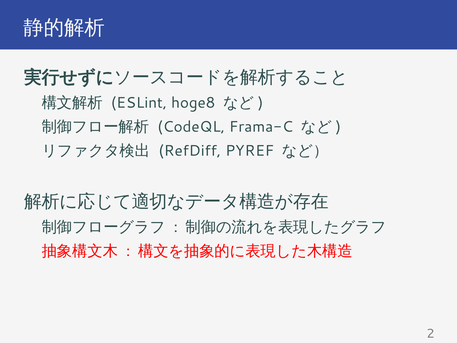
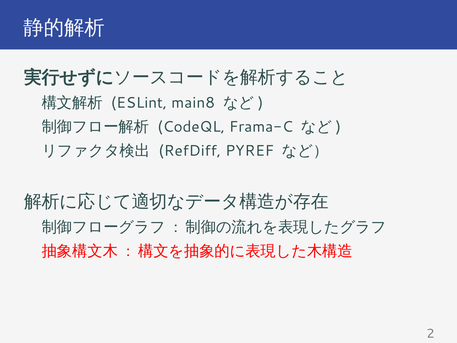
hoge8: hoge8 -> main8 (193, 103)
